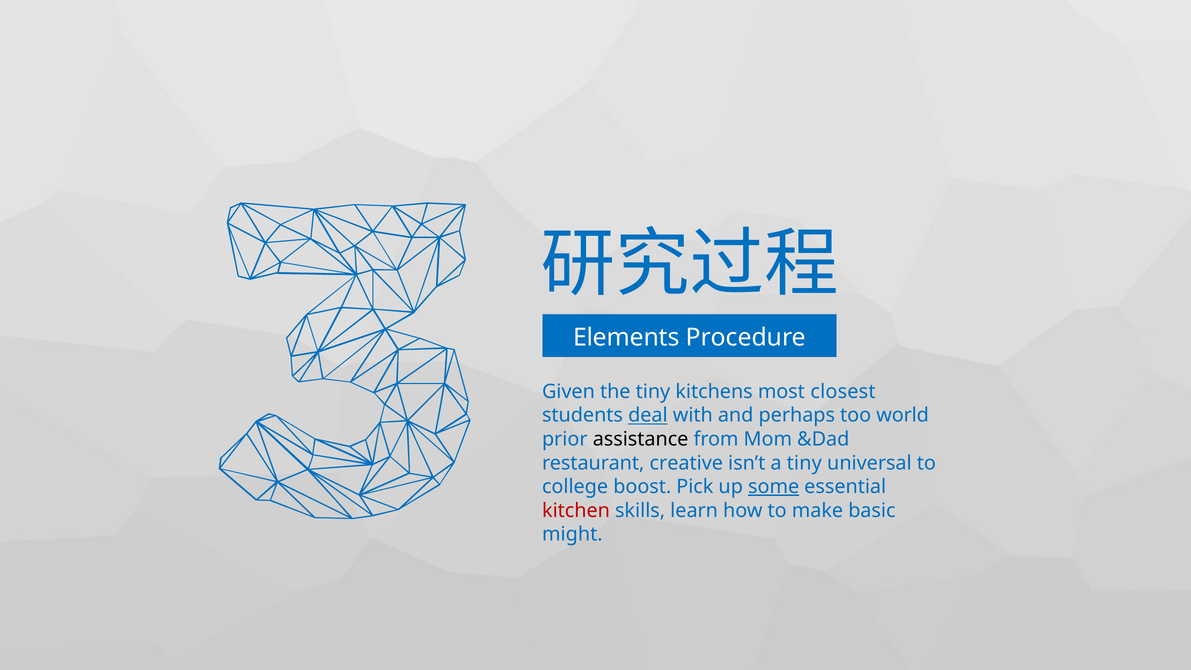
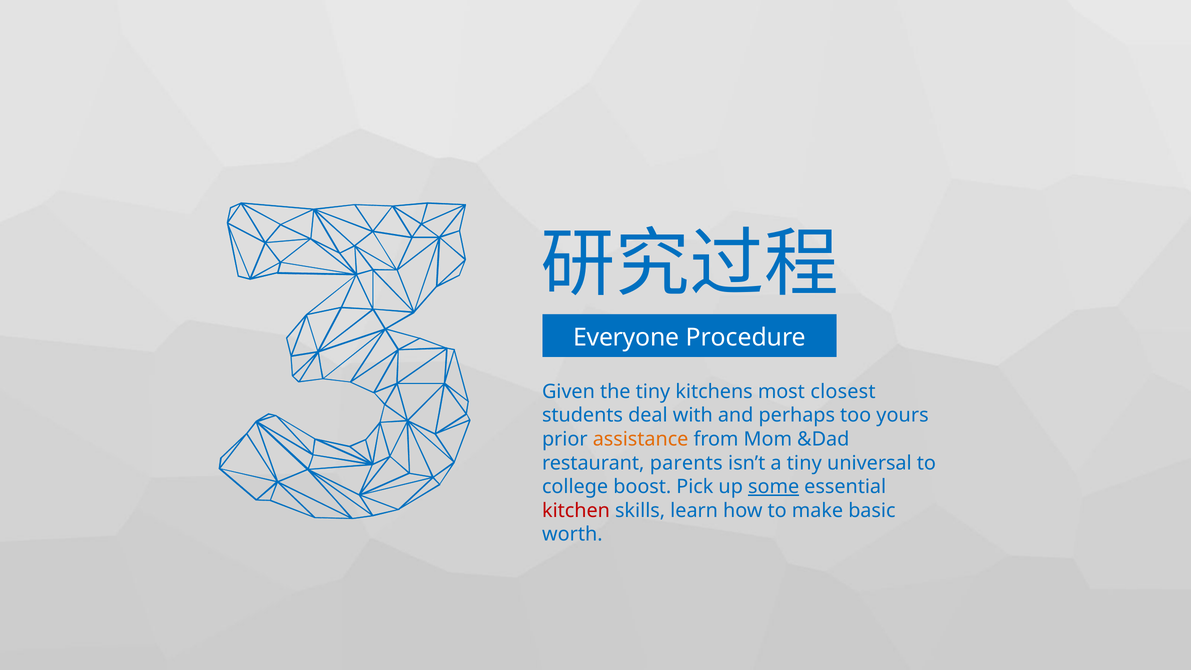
Elements: Elements -> Everyone (626, 337)
deal underline: present -> none (648, 415)
world: world -> yours (903, 415)
assistance colour: black -> orange (641, 439)
creative: creative -> parents (686, 463)
might: might -> worth (572, 534)
